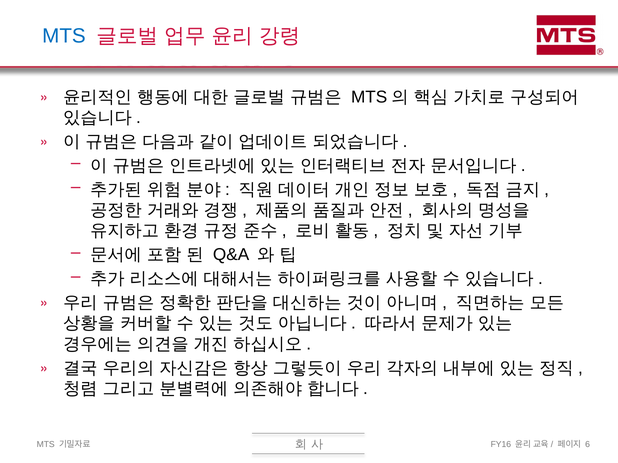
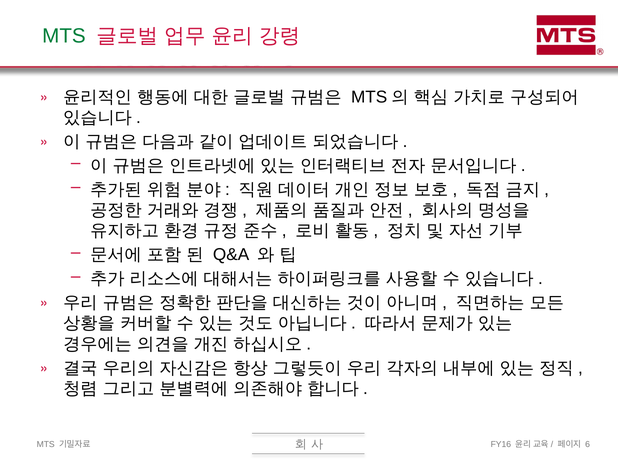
MTS colour: blue -> green (64, 36)
